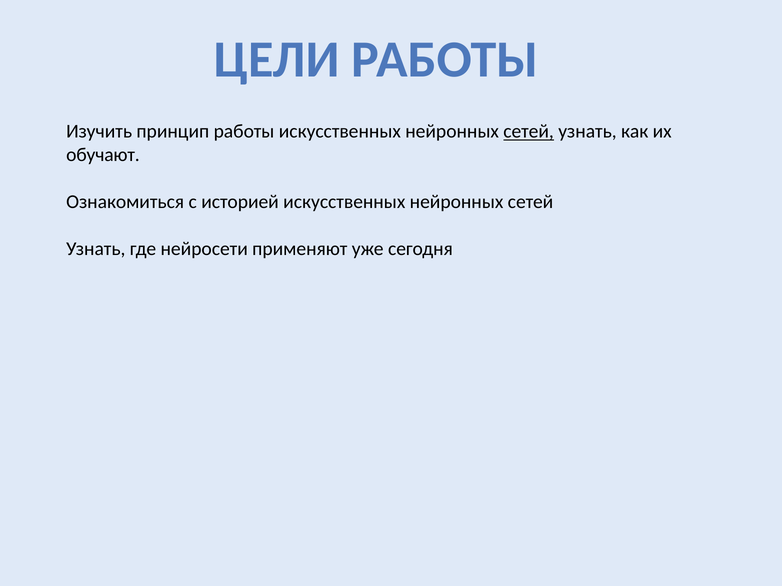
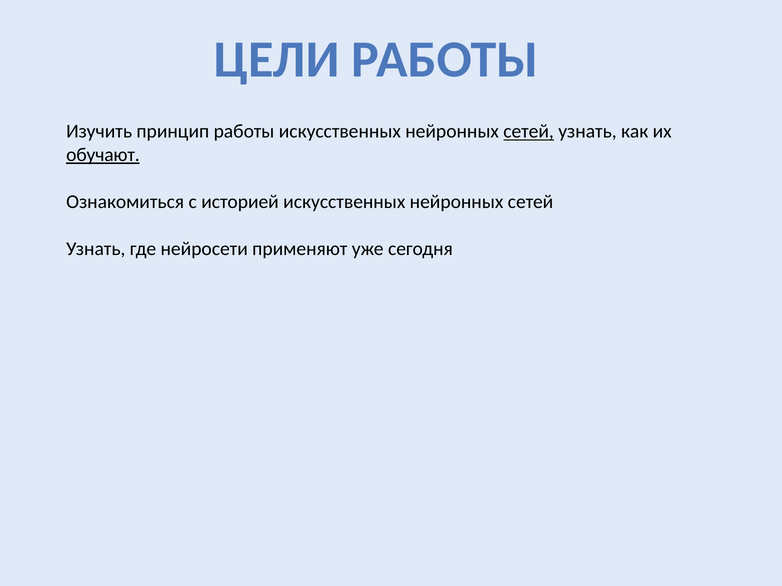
обучают underline: none -> present (103, 155)
